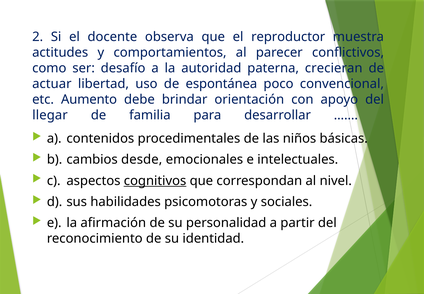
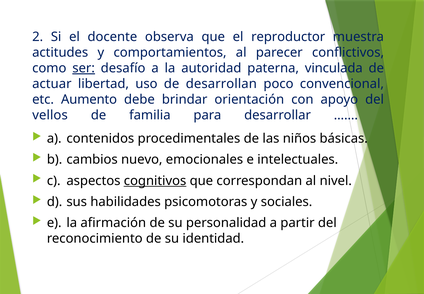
ser underline: none -> present (84, 68)
crecieran: crecieran -> vinculada (334, 68)
espontánea: espontánea -> desarrollan (221, 84)
llegar: llegar -> vellos (50, 115)
desde: desde -> nuevo (142, 159)
